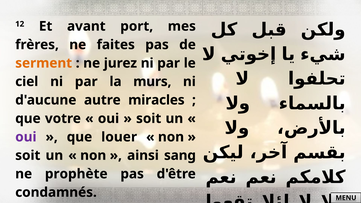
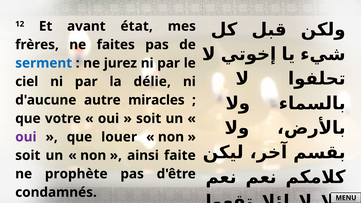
port: port -> état (137, 26)
serment colour: orange -> blue (44, 63)
murs: murs -> délie (152, 82)
sang: sang -> faite (180, 155)
